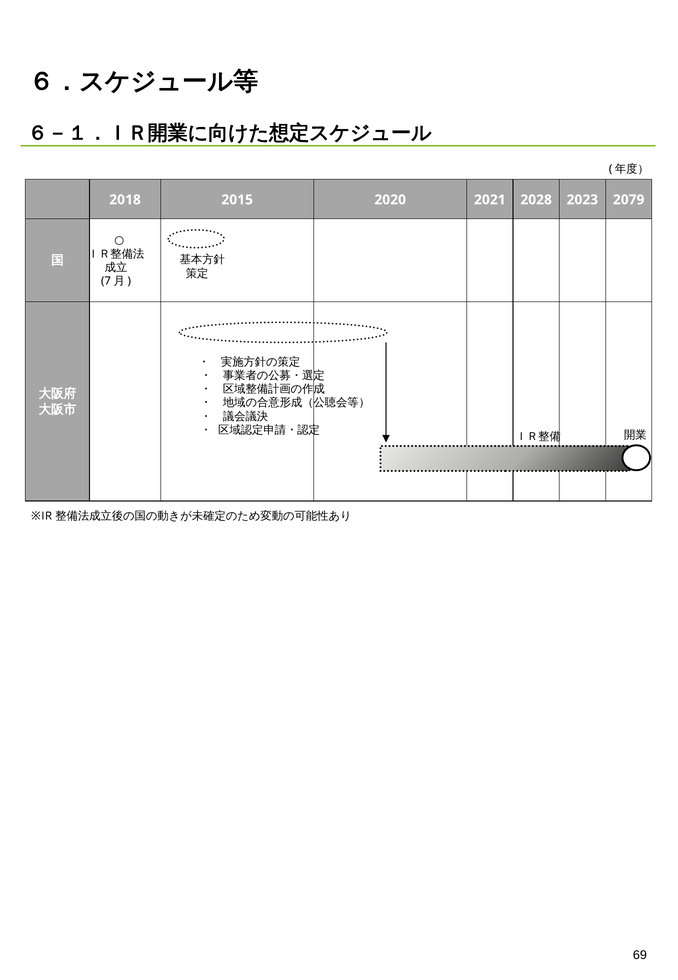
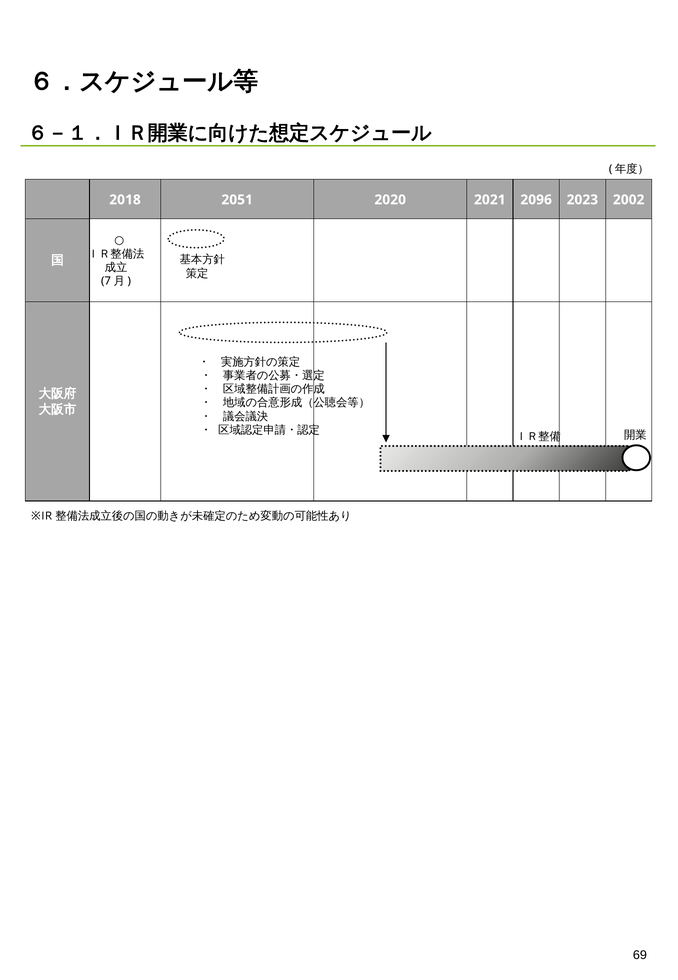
2015: 2015 -> 2051 (237, 200)
2028: 2028 -> 2096 (536, 200)
2079: 2079 -> 2002 (629, 200)
